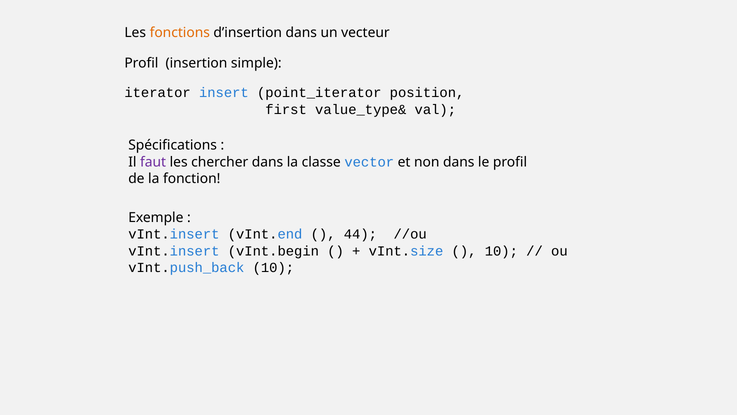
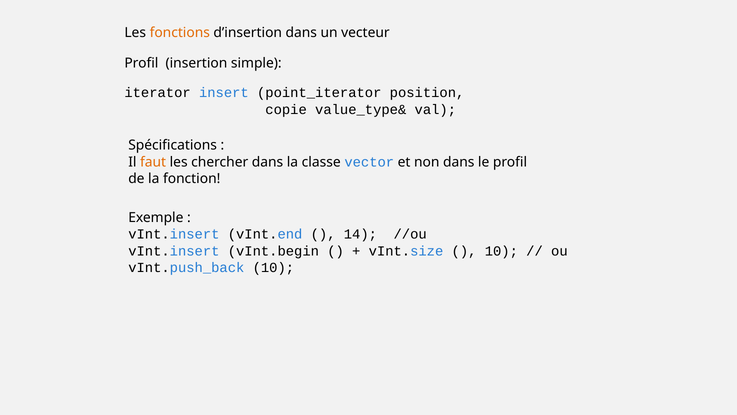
first: first -> copie (286, 109)
faut colour: purple -> orange (153, 162)
44: 44 -> 14 (360, 234)
